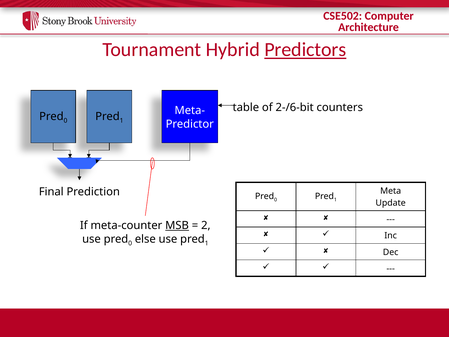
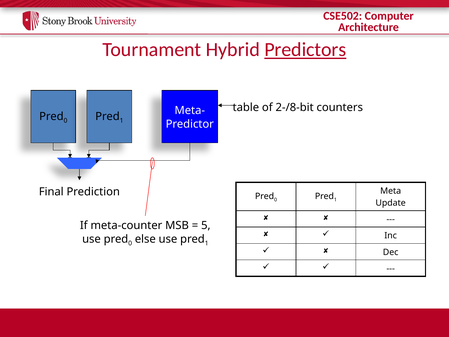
2-/6-bit: 2-/6-bit -> 2-/8-bit (295, 108)
MSB underline: present -> none (177, 225)
2: 2 -> 5 (206, 225)
